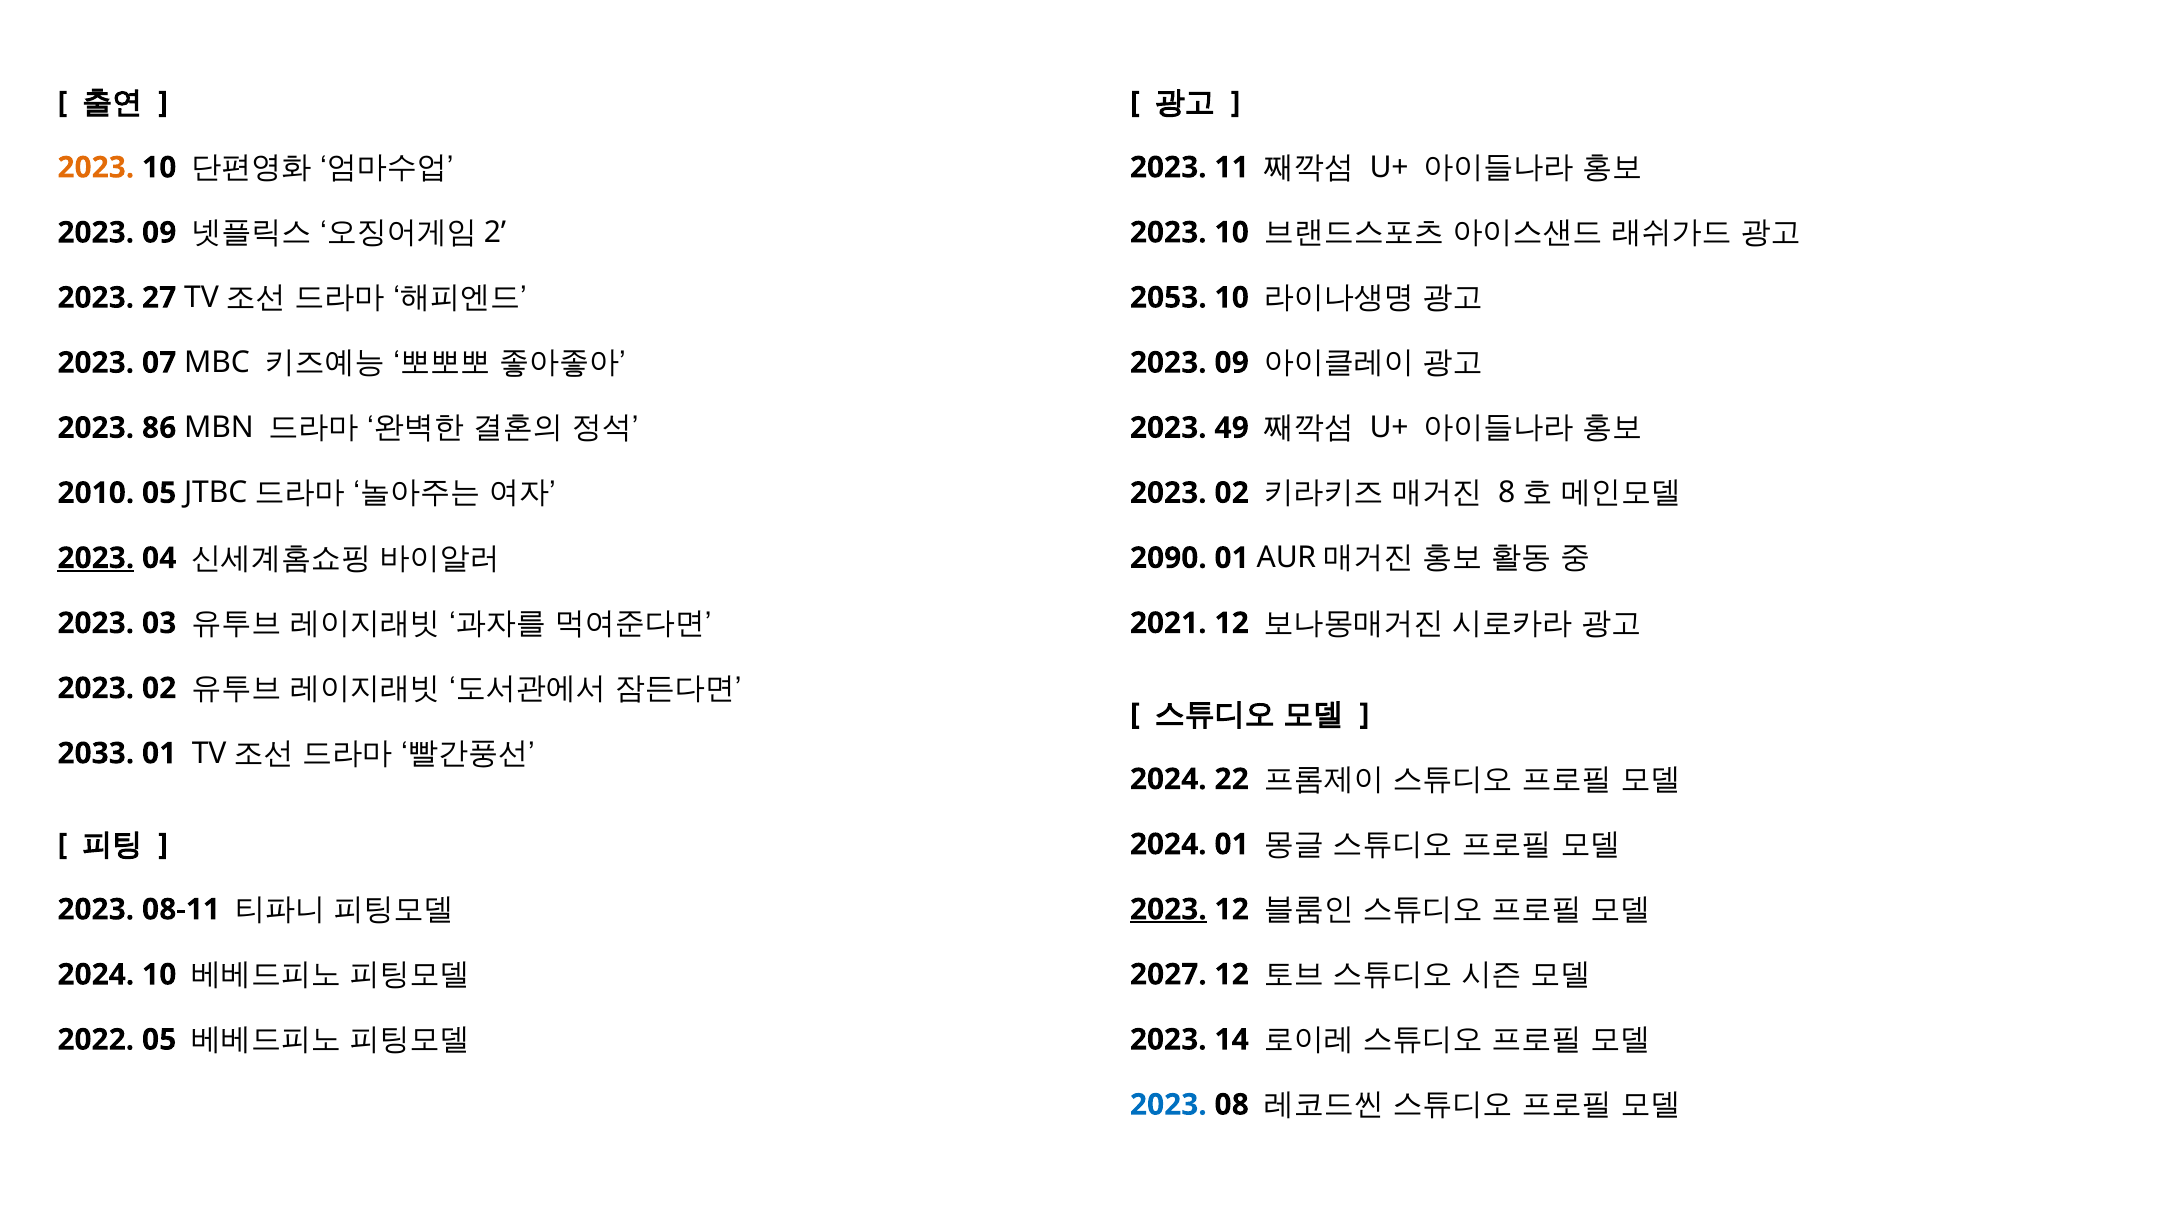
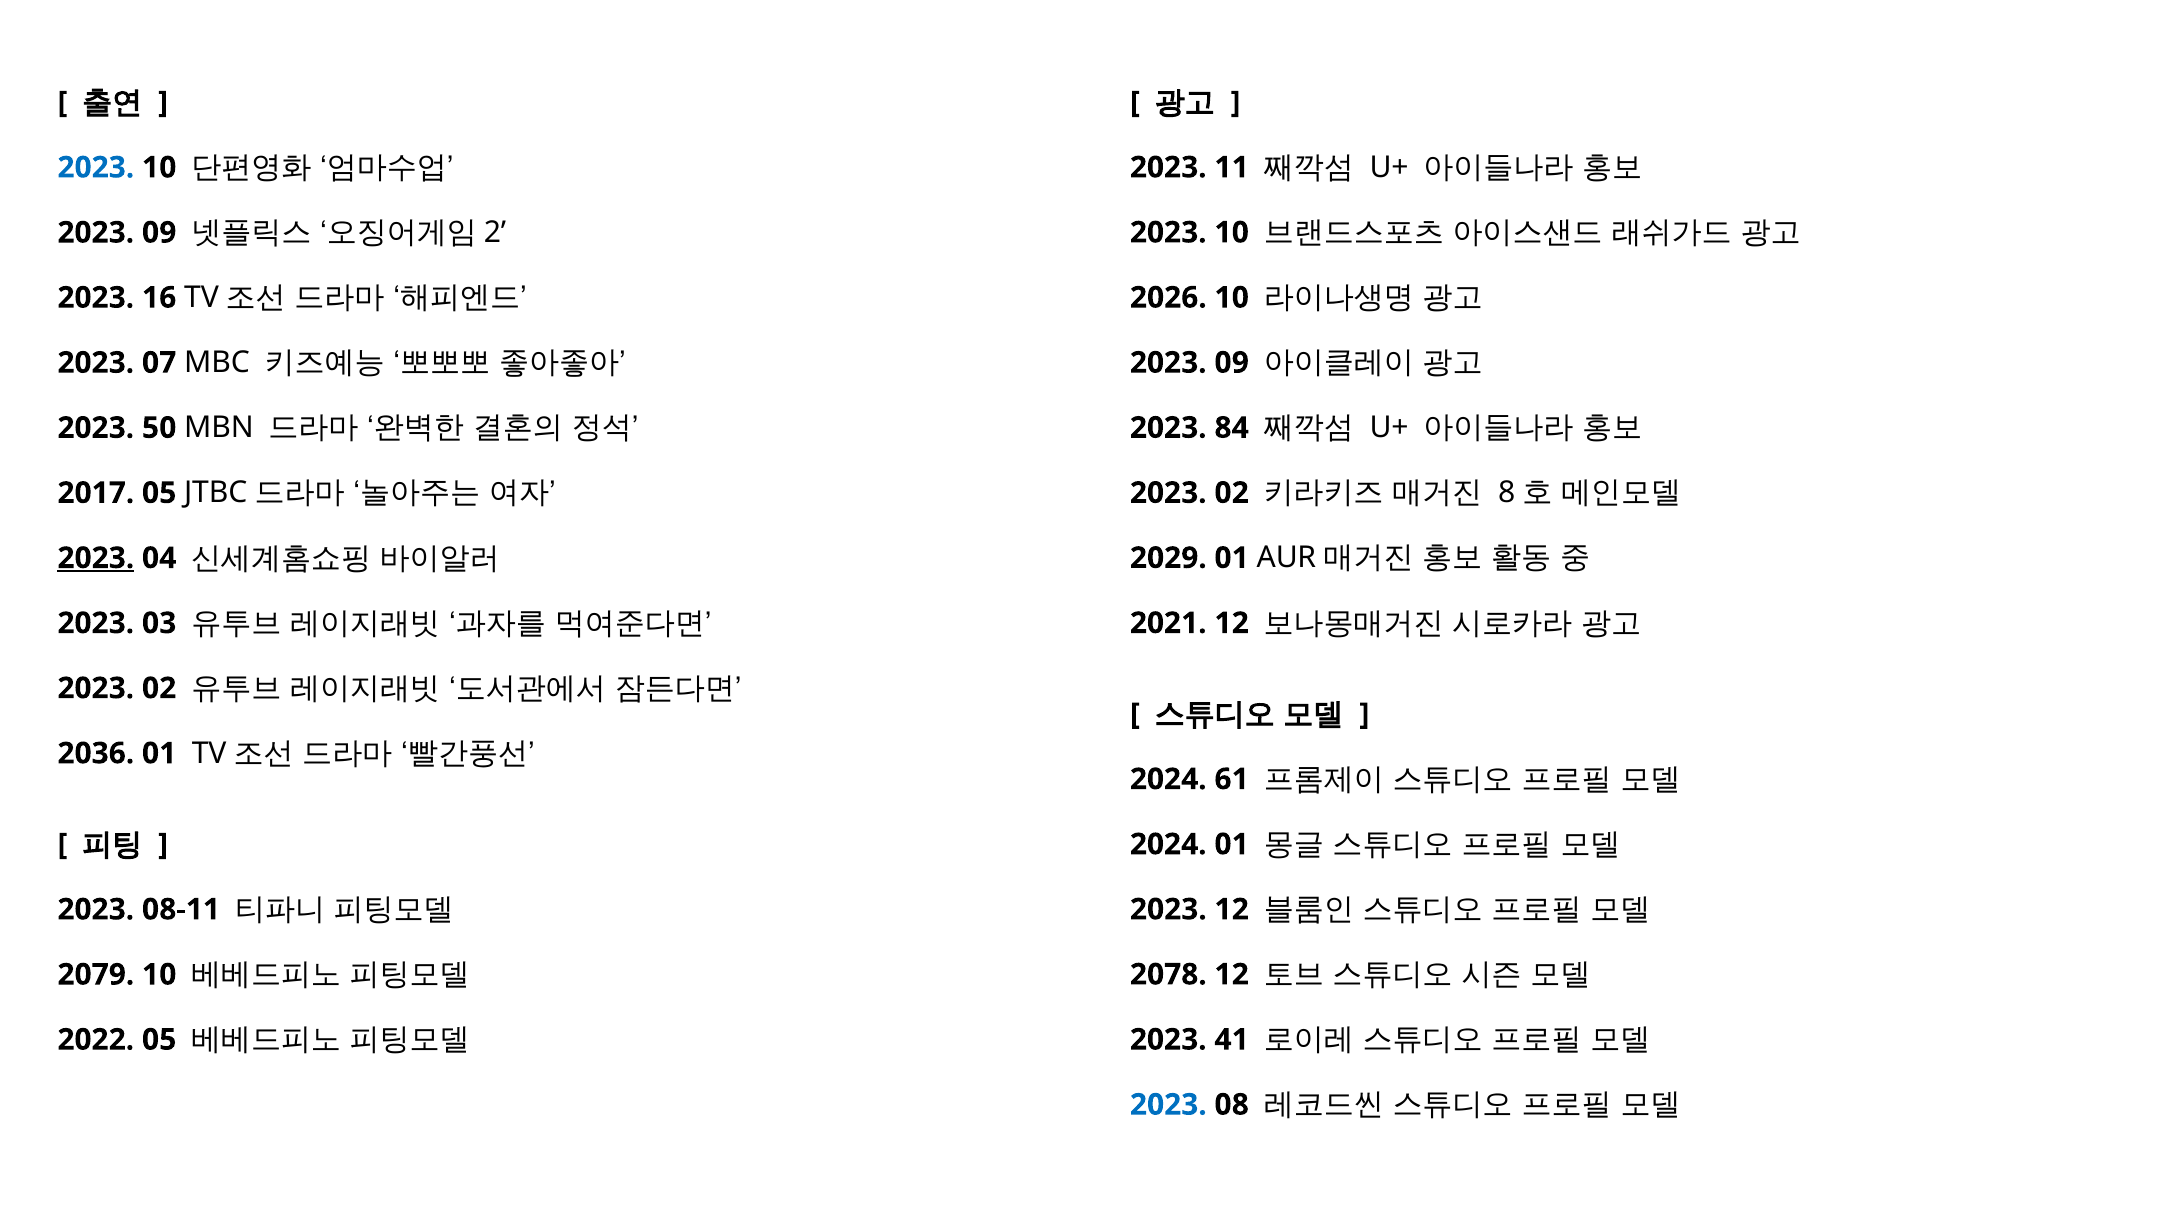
2023 colour: orange -> blue (96, 168)
27: 27 -> 16 (159, 298)
2053: 2053 -> 2026 (1168, 298)
49: 49 -> 84 (1232, 428)
86: 86 -> 50 (159, 428)
2010: 2010 -> 2017 (96, 493)
2090: 2090 -> 2029 (1168, 558)
2033: 2033 -> 2036 (96, 753)
22: 22 -> 61 (1232, 779)
2023 underline: present -> none (1168, 909)
2024: 2024 -> 2079 (96, 975)
2027: 2027 -> 2078 (1168, 975)
14: 14 -> 41 (1232, 1040)
